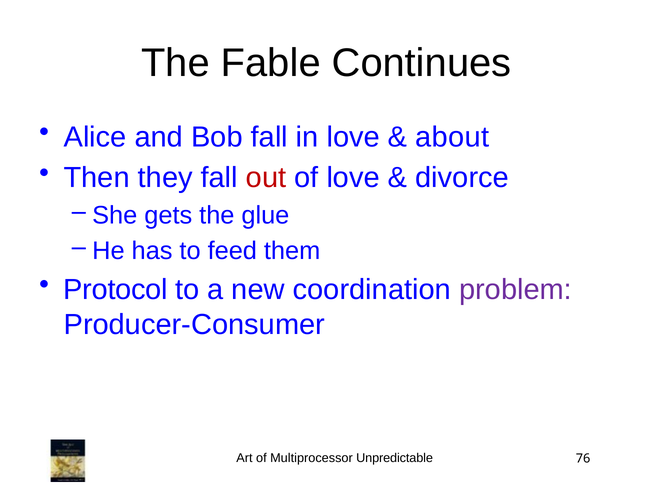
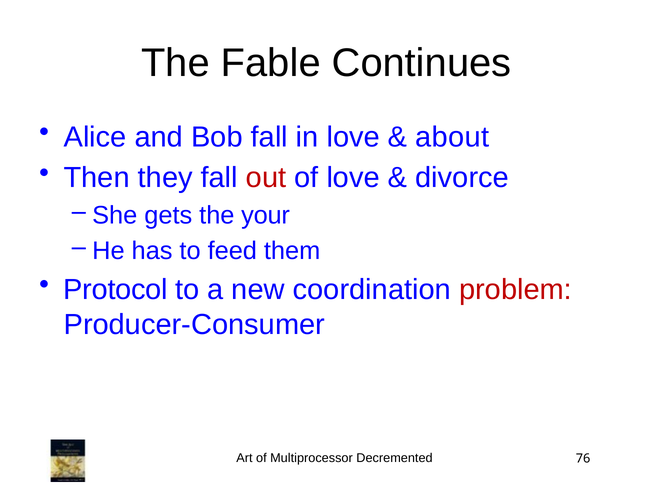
glue: glue -> your (266, 215)
problem colour: purple -> red (516, 289)
Unpredictable: Unpredictable -> Decremented (395, 458)
